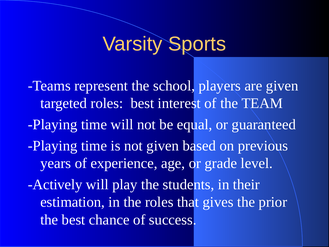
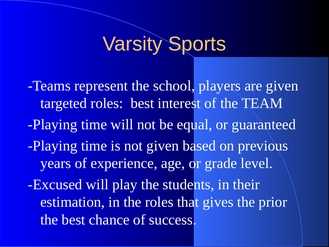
Actively: Actively -> Excused (55, 184)
